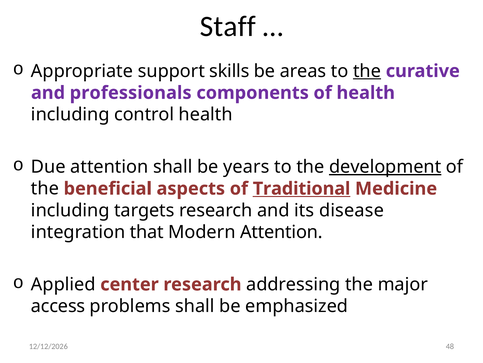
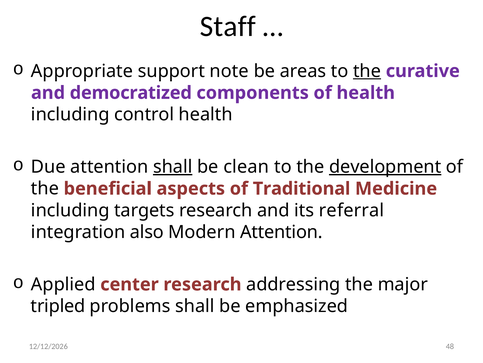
skills: skills -> note (229, 71)
professionals: professionals -> democratized (131, 93)
shall underline: none -> present (173, 167)
years: years -> clean (246, 167)
Traditional underline: present -> none (302, 188)
disease: disease -> referral (352, 210)
that: that -> also (147, 232)
access: access -> tripled (58, 306)
